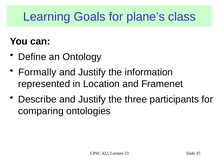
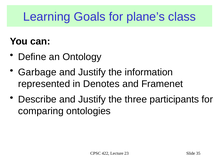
Formally: Formally -> Garbage (37, 72)
Location: Location -> Denotes (101, 84)
